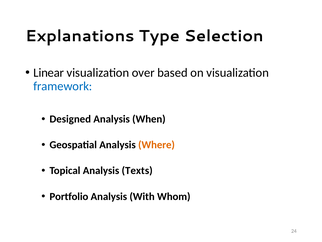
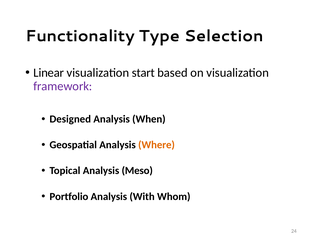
Explanations: Explanations -> Functionality (80, 36)
over: over -> start (143, 73)
framework colour: blue -> purple (63, 86)
Texts: Texts -> Meso (137, 170)
